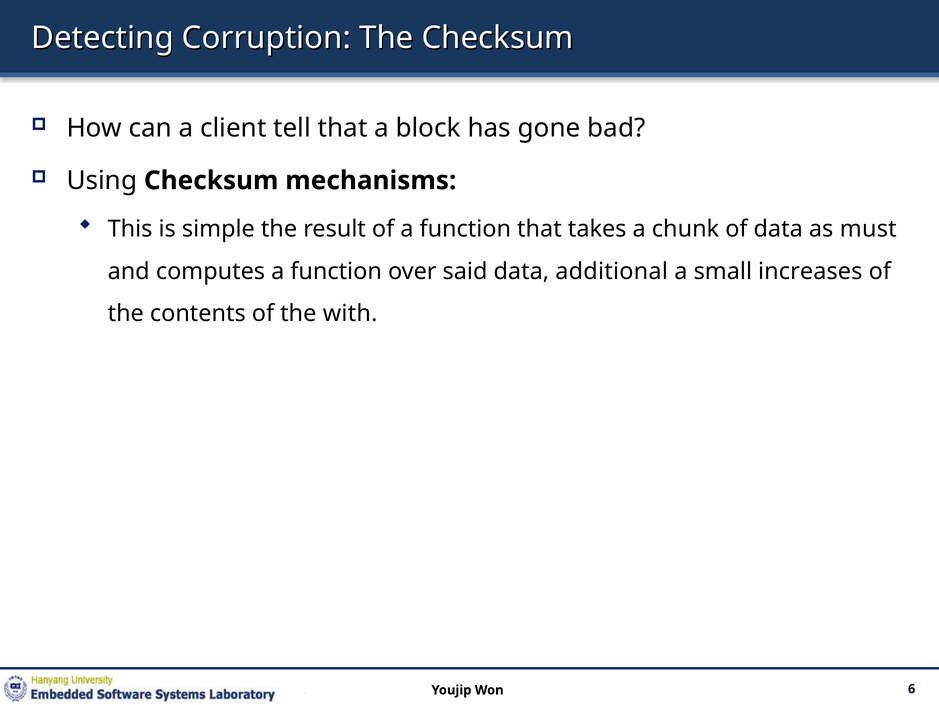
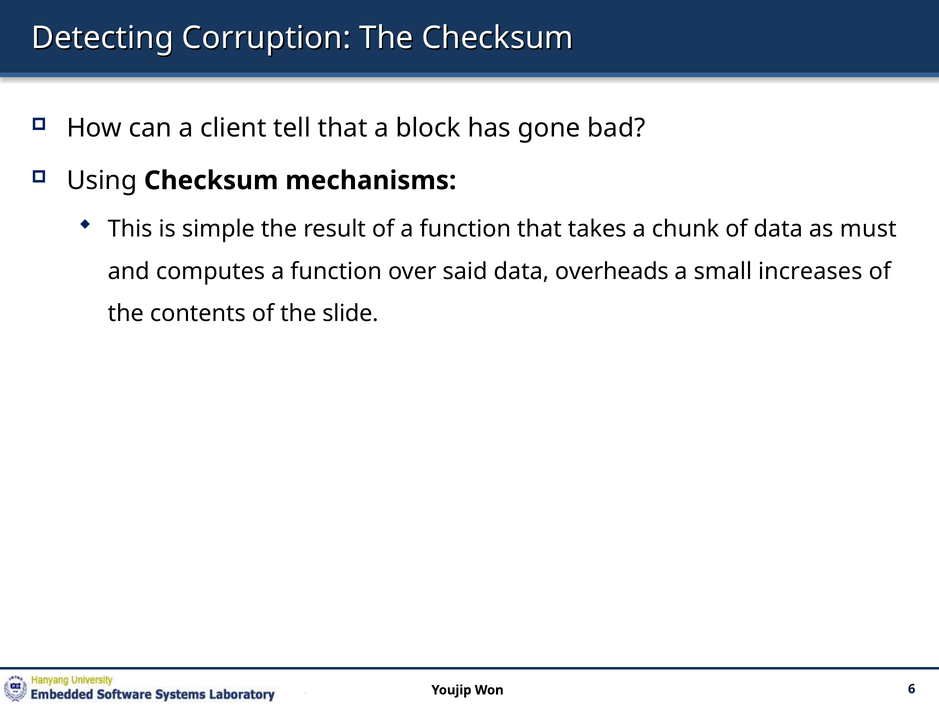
additional: additional -> overheads (612, 271)
with: with -> slide (350, 313)
